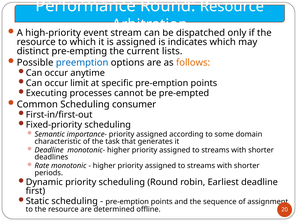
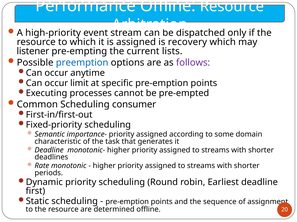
Performance Round: Round -> Offline (168, 6)
indicates: indicates -> recovery (187, 42)
distinct: distinct -> listener (33, 51)
follows colour: orange -> purple (193, 63)
